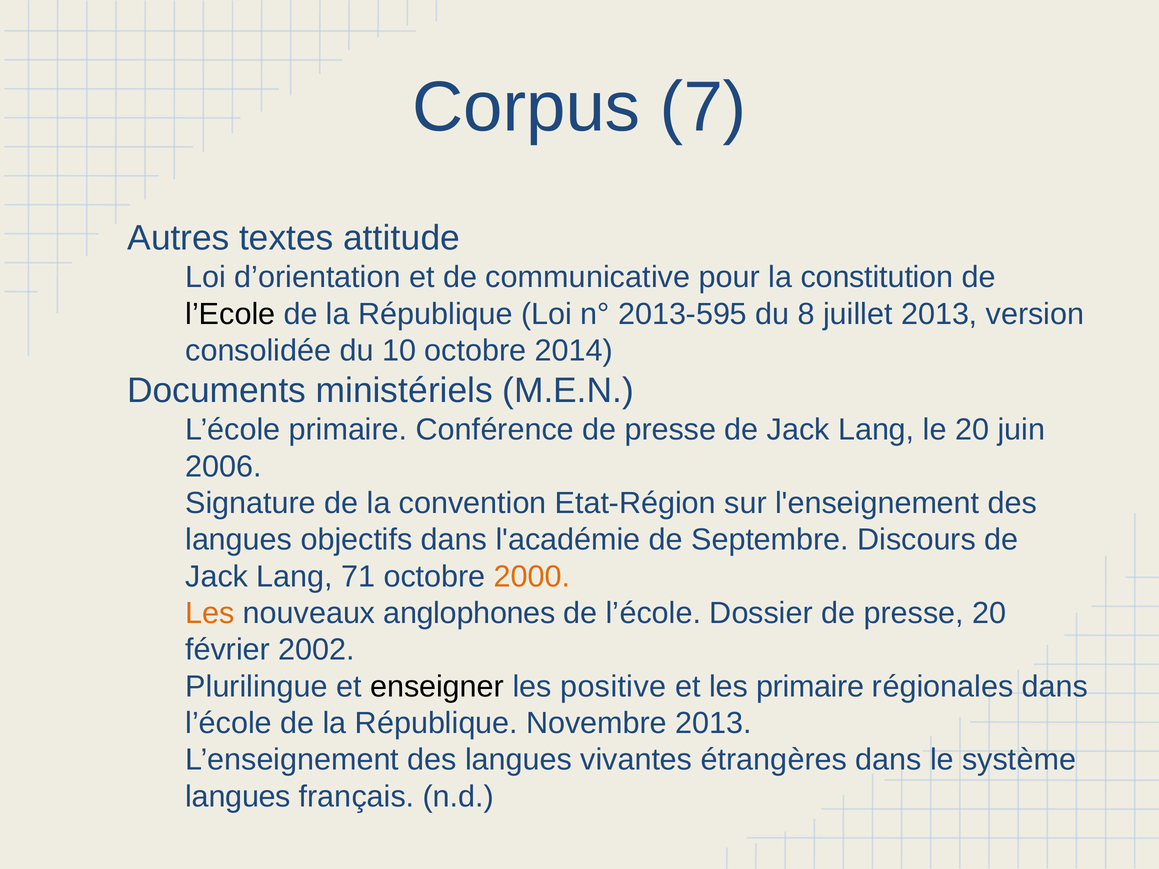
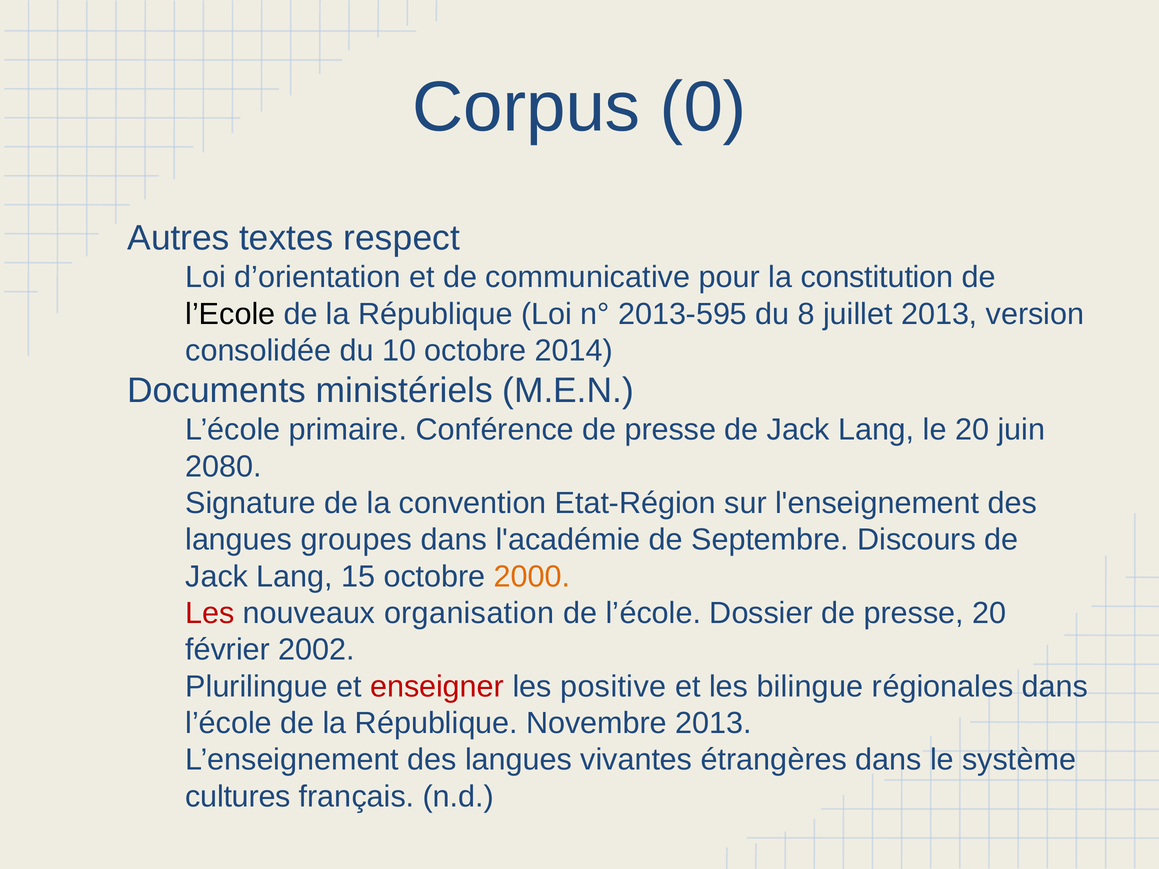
7: 7 -> 0 (703, 107)
attitude: attitude -> respect (402, 238)
2006: 2006 -> 2080 (224, 467)
objectifs: objectifs -> groupes (356, 540)
71: 71 -> 15 (358, 577)
Les colour: orange -> red (210, 613)
anglophones: anglophones -> organisation (469, 613)
enseigner colour: black -> red (437, 687)
les primaire: primaire -> bilingue (810, 687)
langues: langues -> cultures (238, 797)
